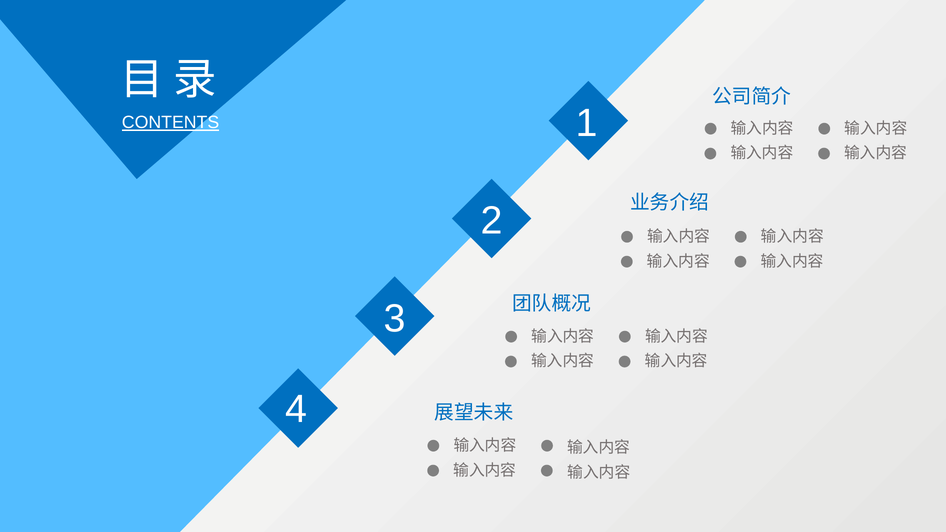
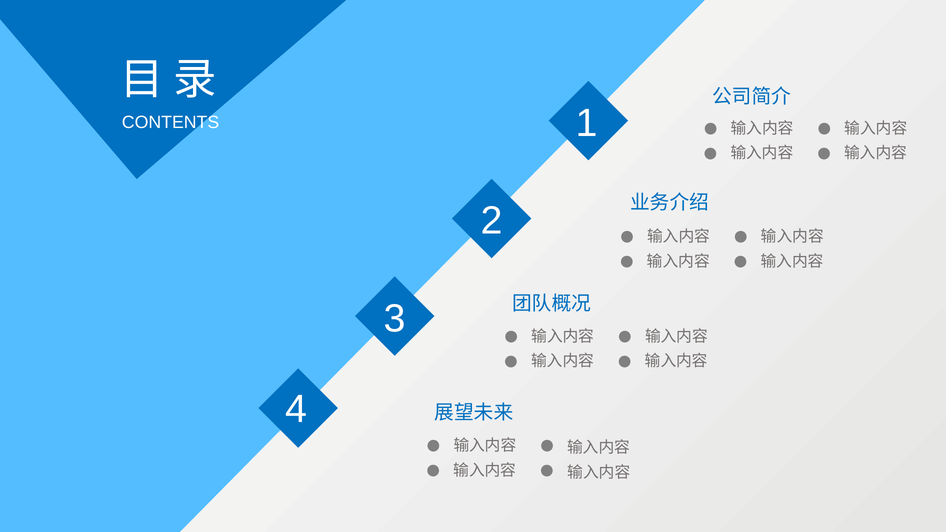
CONTENTS underline: present -> none (171, 123)
